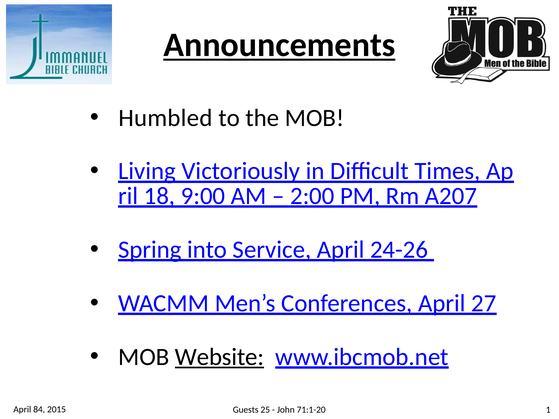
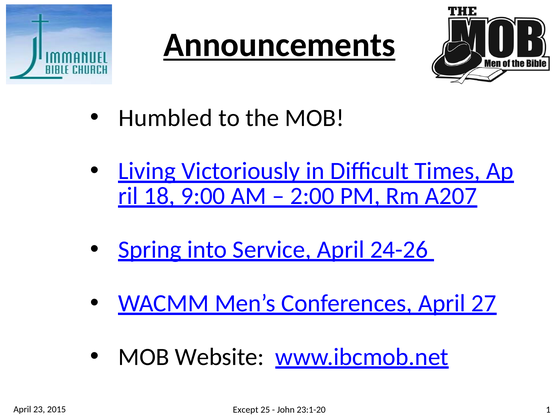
Website underline: present -> none (219, 357)
84: 84 -> 23 (39, 410)
Guests: Guests -> Except (246, 410)
71:1-20: 71:1-20 -> 23:1-20 (311, 410)
